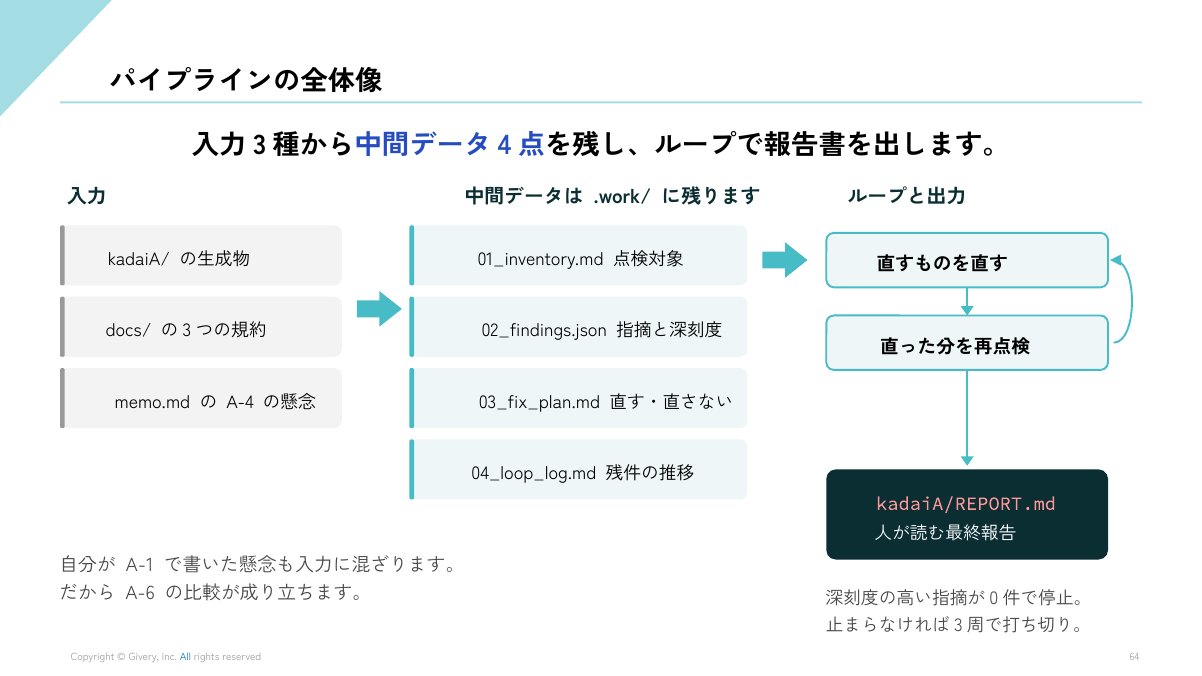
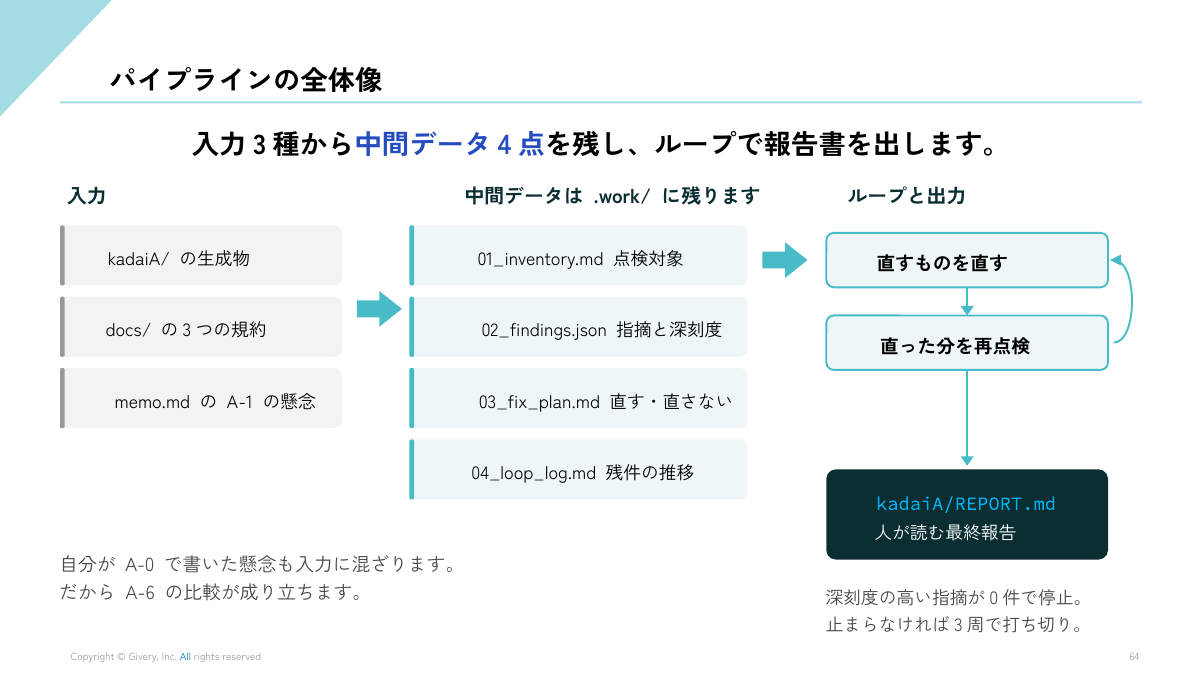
A-4: A-4 -> A-1 (240, 402)
kadaiA/REPORT.md colour: pink -> light blue (966, 504)
A-1: A-1 -> A-0 (140, 566)
